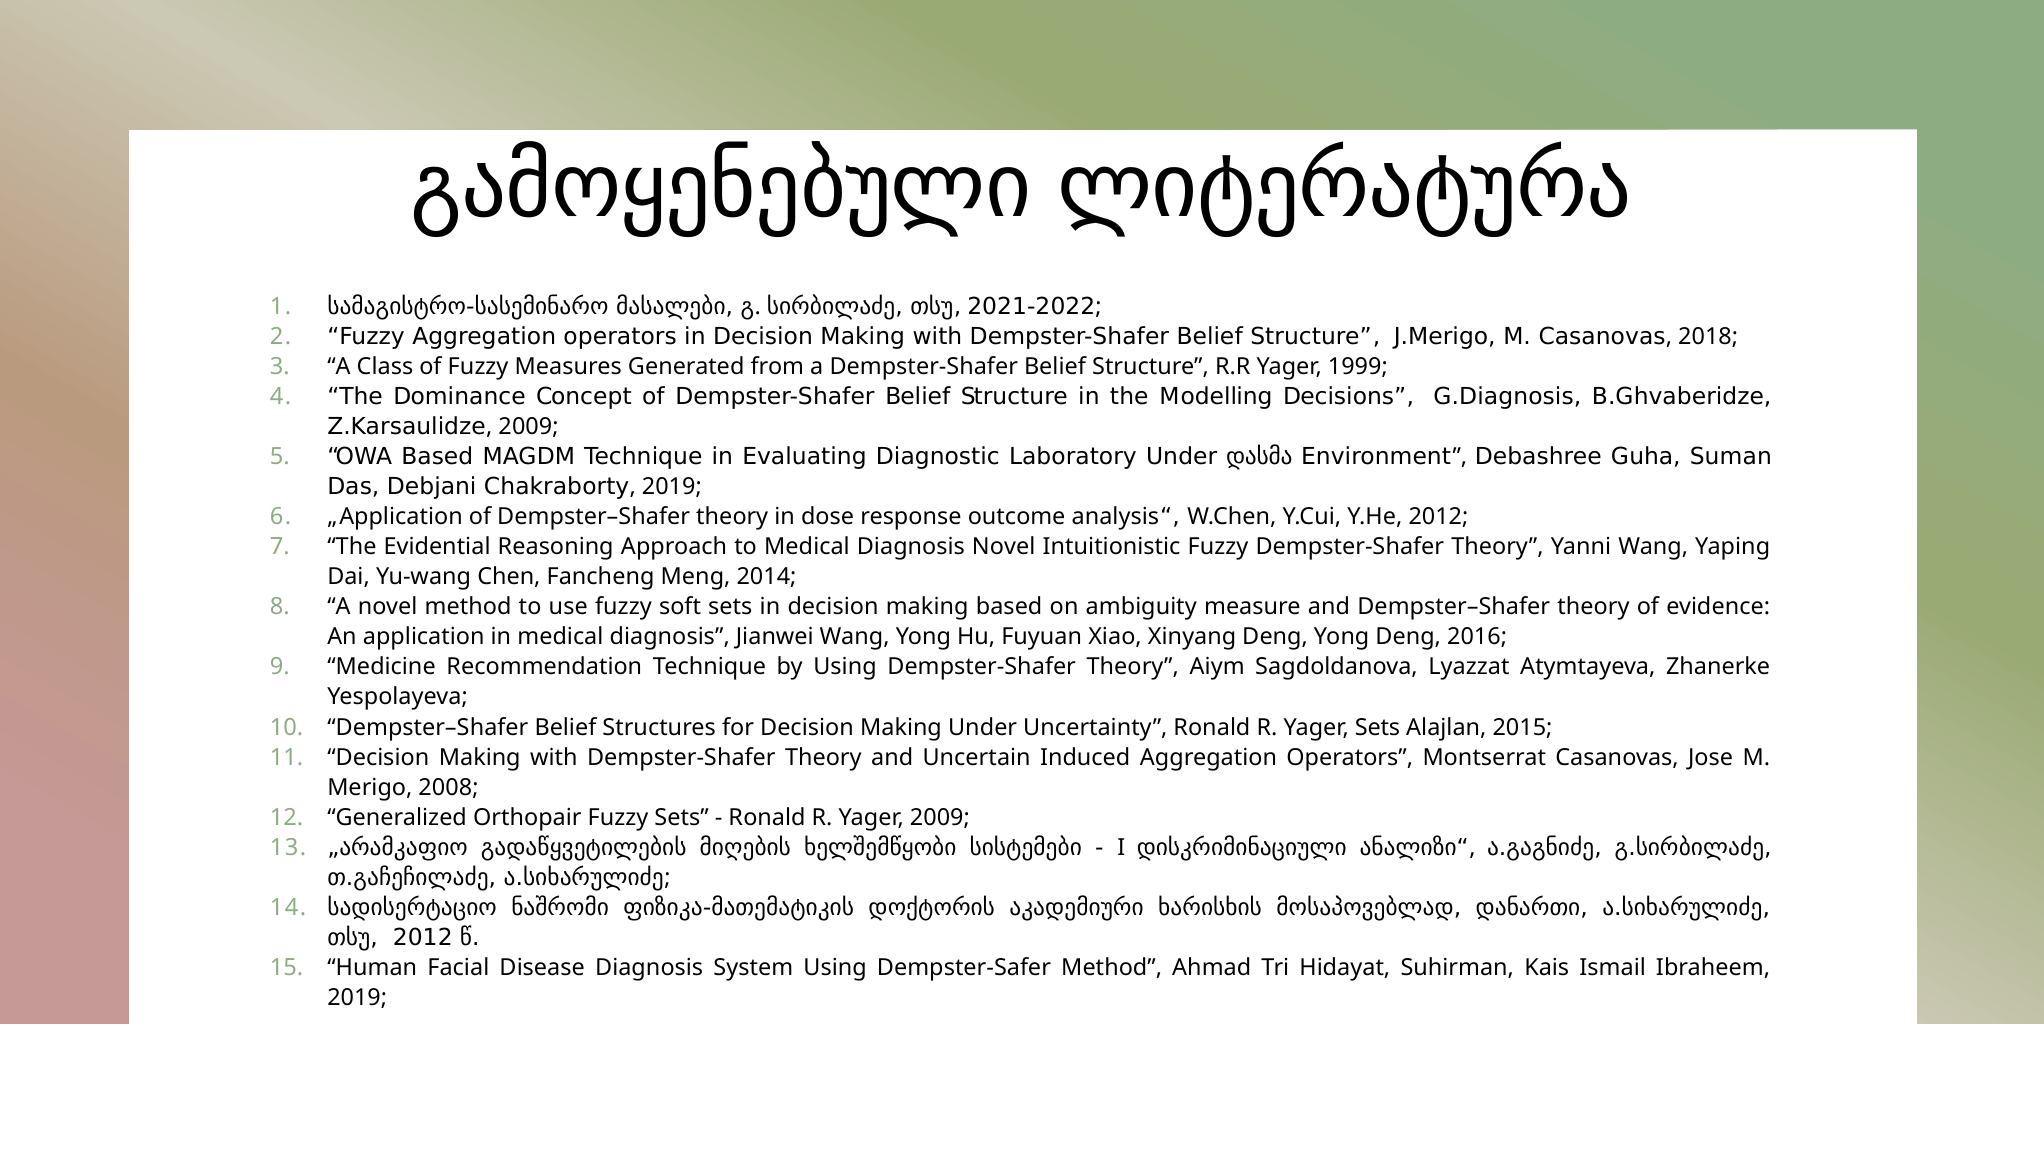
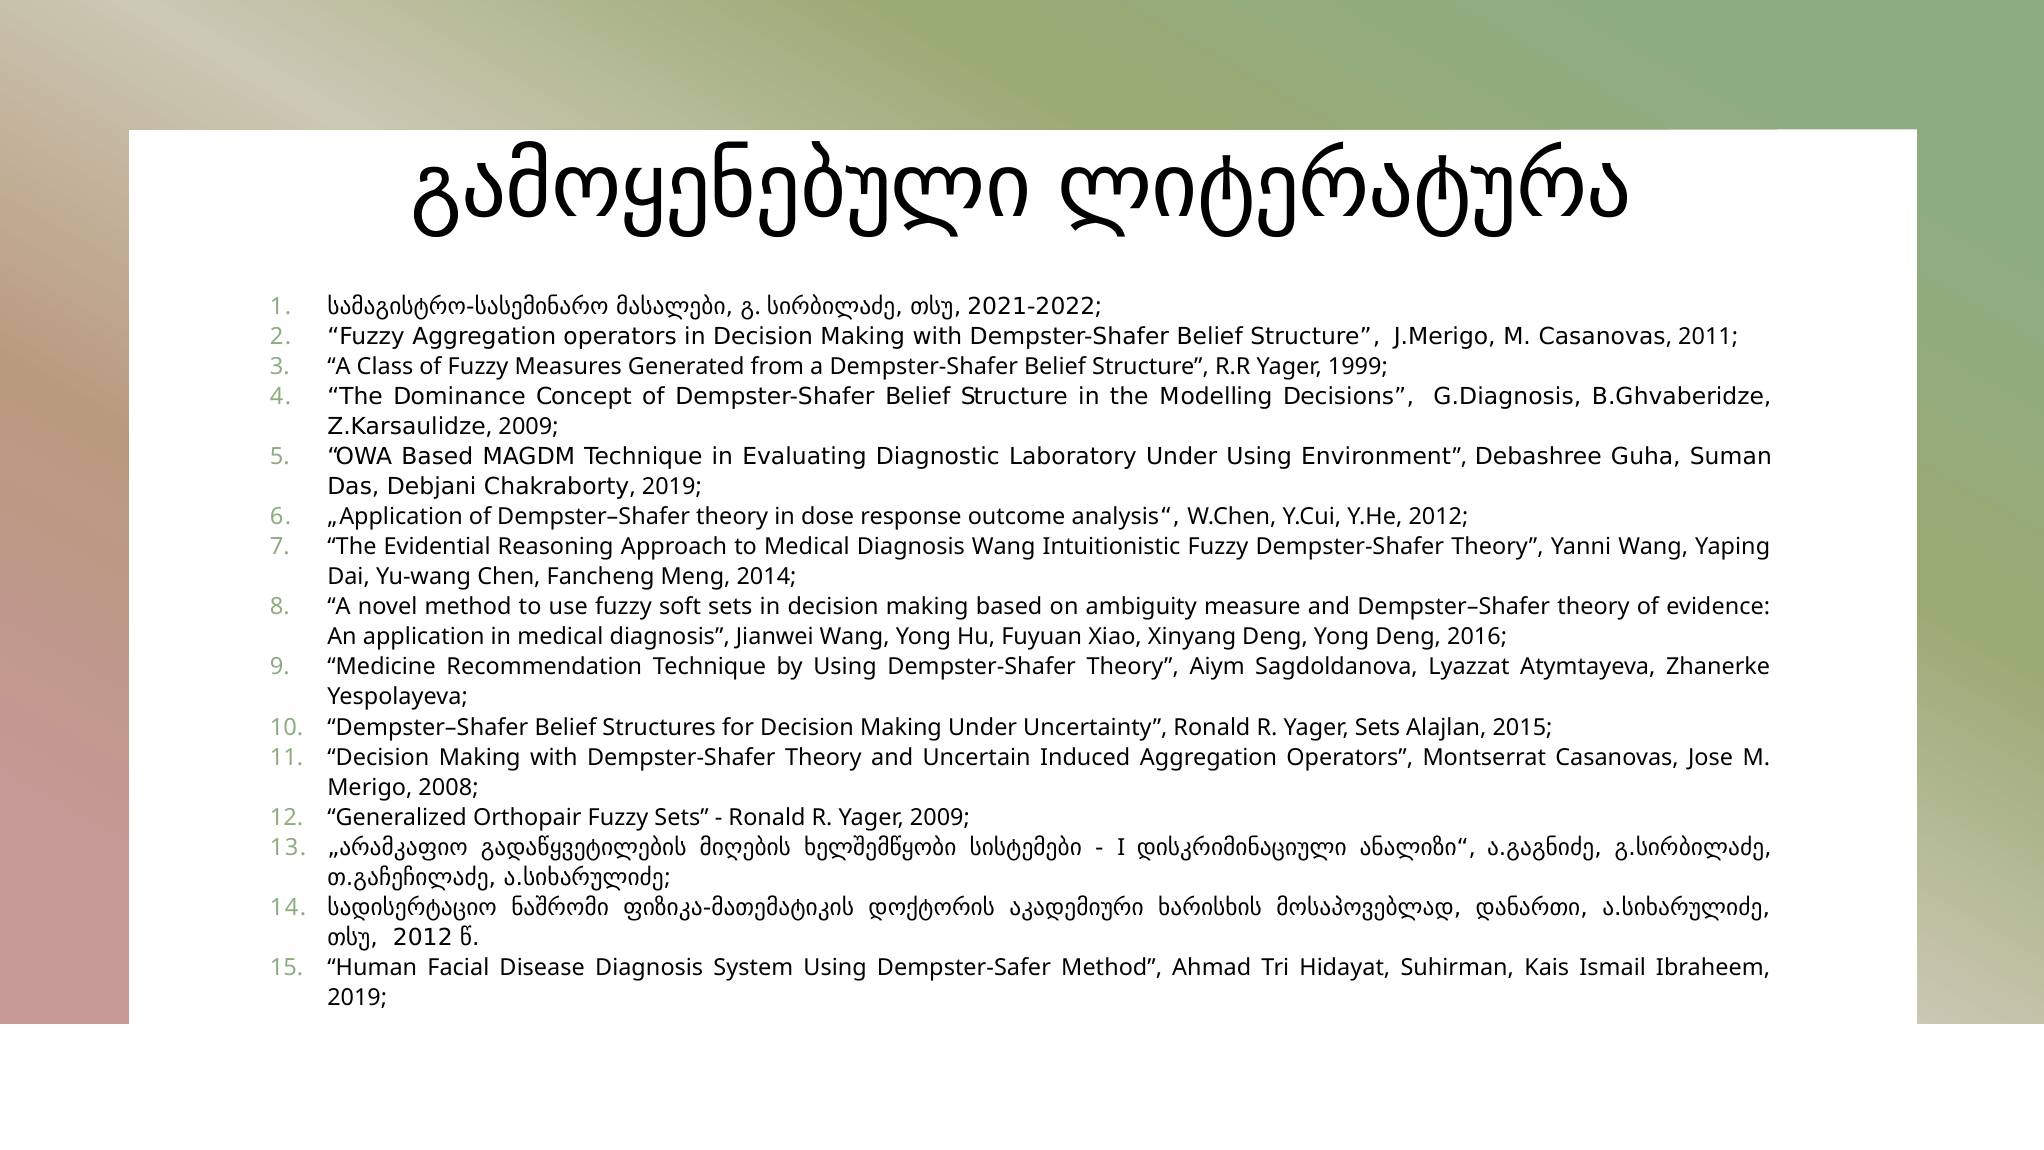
2018: 2018 -> 2011 (1708, 336)
Under დასმა: დასმა -> Using (1259, 457)
Diagnosis Novel: Novel -> Wang (1004, 547)
